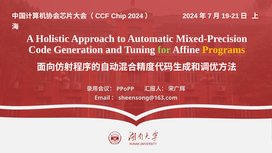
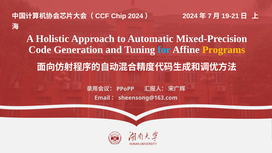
for colour: light green -> light blue (164, 50)
